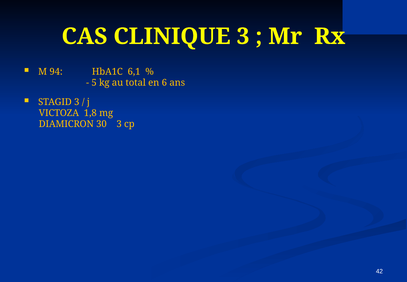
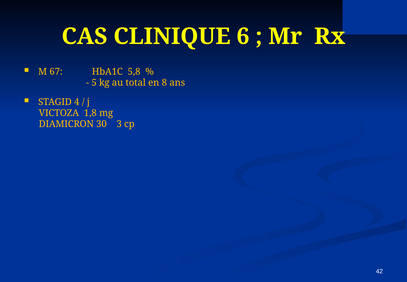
CLINIQUE 3: 3 -> 6 (243, 36)
94: 94 -> 67 (56, 72)
6,1: 6,1 -> 5,8 (134, 72)
6: 6 -> 8 (164, 83)
STAGID 3: 3 -> 4 (77, 102)
